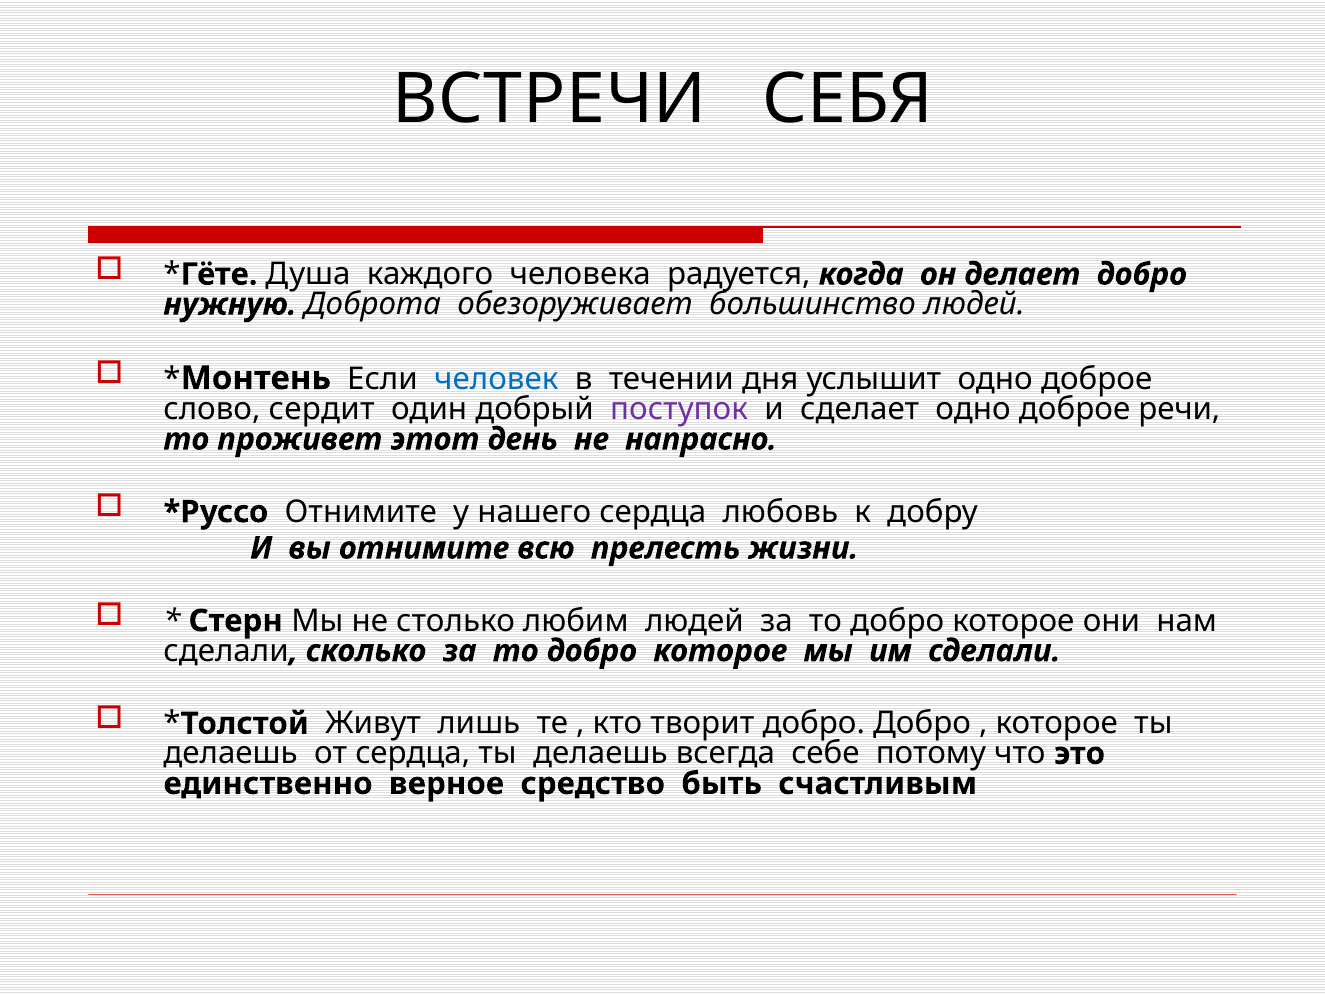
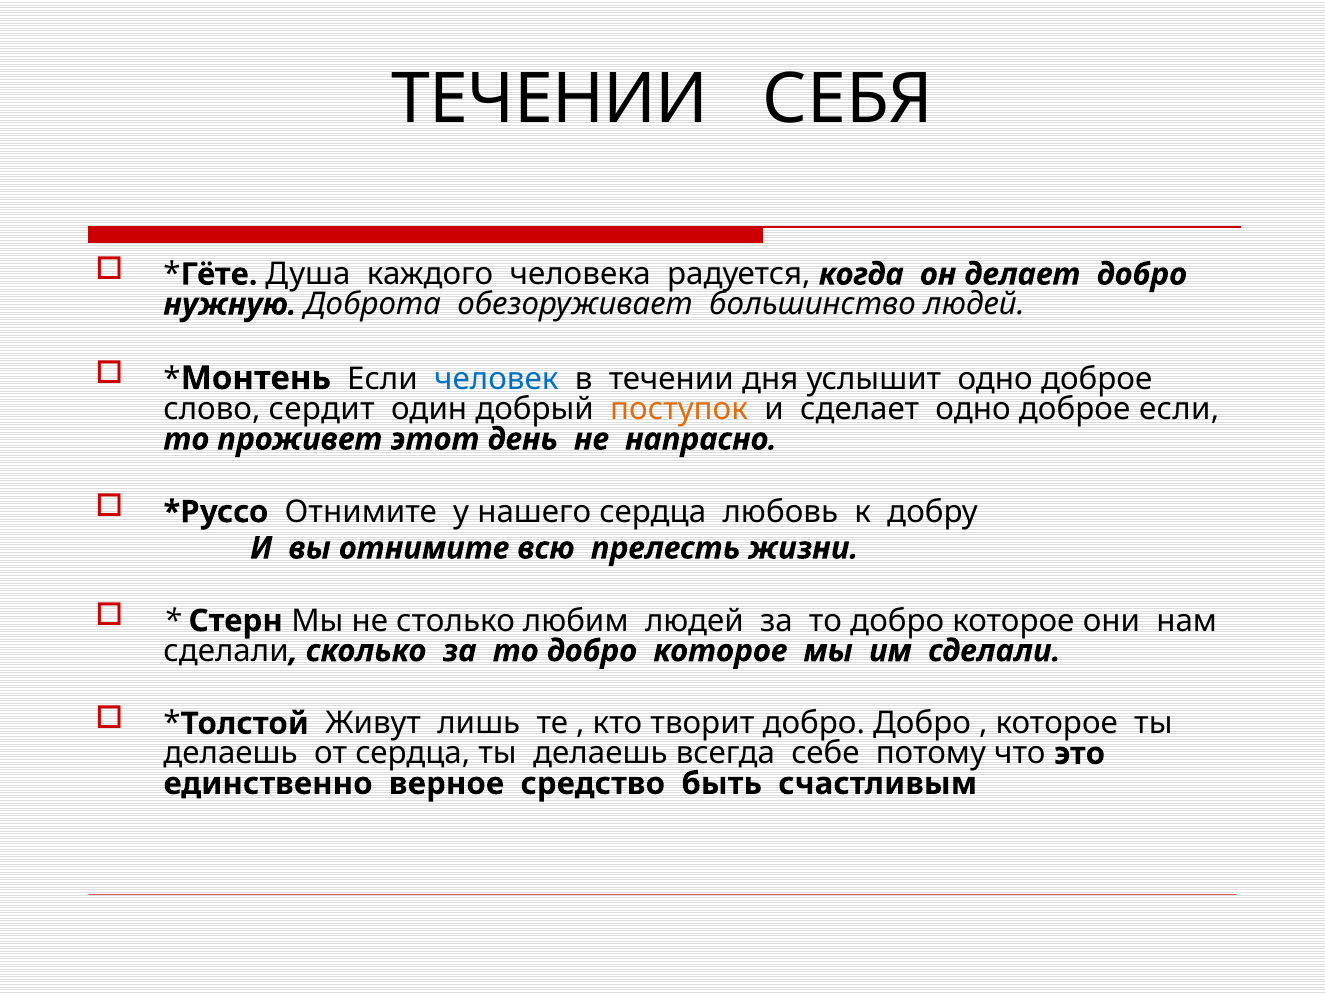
ВСТРЕЧИ: ВСТРЕЧИ -> ТЕЧЕНИИ (550, 100)
поступок colour: purple -> orange (679, 409)
доброе речи: речи -> если (1179, 409)
